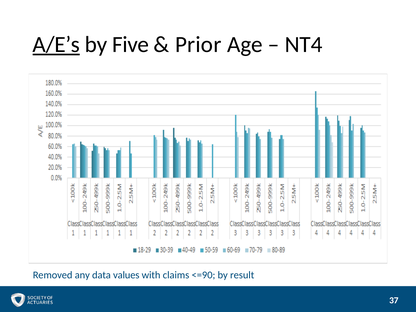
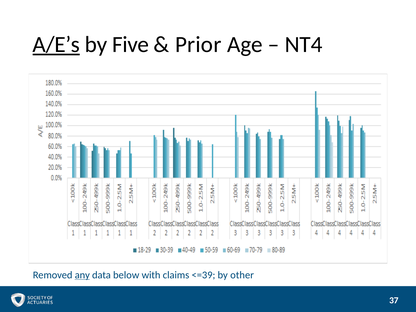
any underline: none -> present (82, 275)
values: values -> below (126, 275)
<=90: <=90 -> <=39 (203, 275)
result: result -> other (242, 275)
